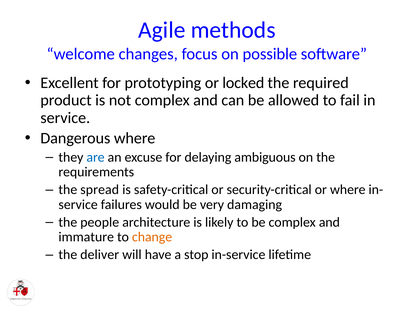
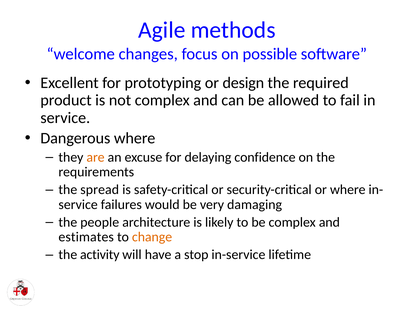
locked: locked -> design (243, 83)
are colour: blue -> orange (96, 157)
ambiguous: ambiguous -> confidence (265, 157)
immature: immature -> estimates (86, 237)
deliver: deliver -> activity (100, 255)
